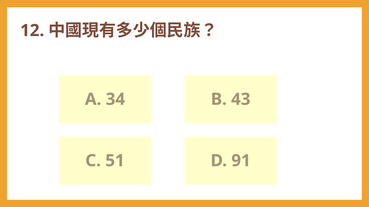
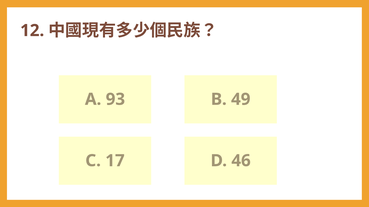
34: 34 -> 93 (115, 100)
43: 43 -> 49 (241, 100)
51: 51 -> 17 (115, 161)
91: 91 -> 46 (241, 161)
